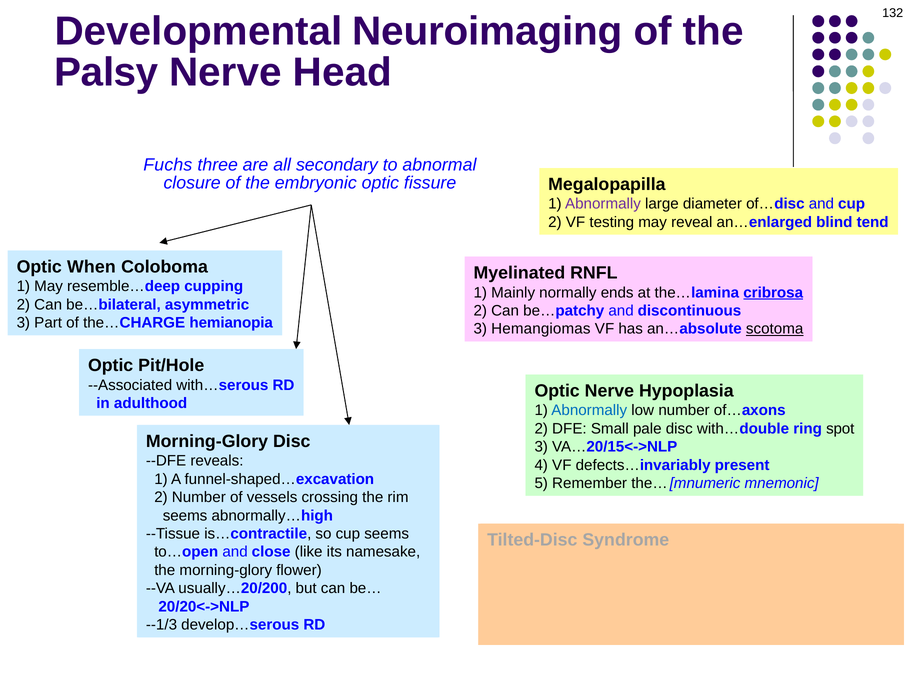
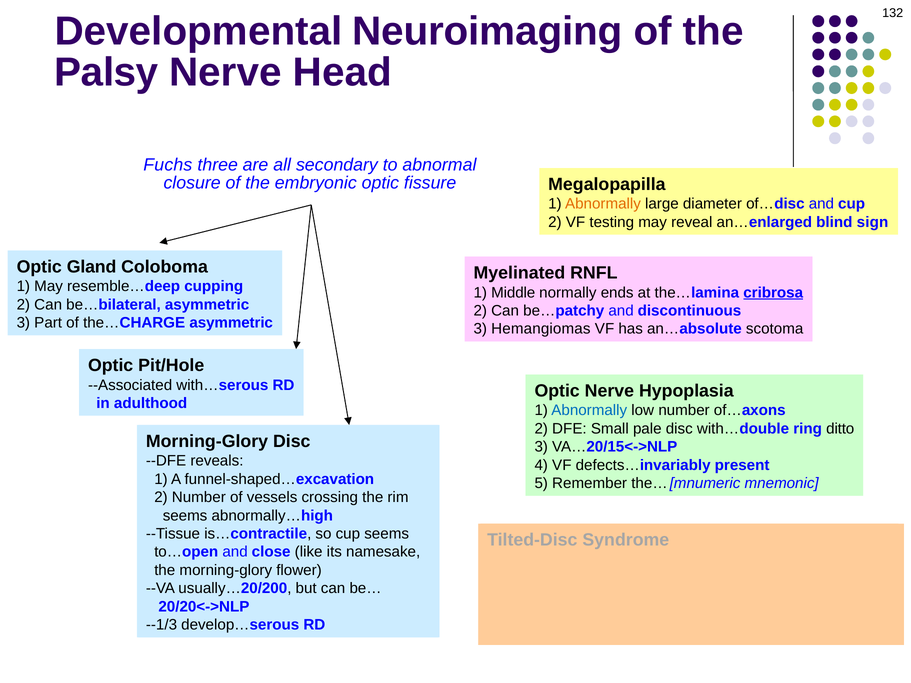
Abnormally colour: purple -> orange (603, 204)
tend: tend -> sign (873, 222)
When: When -> Gland (92, 267)
Mainly: Mainly -> Middle (513, 293)
the…CHARGE hemianopia: hemianopia -> asymmetric (231, 323)
scotoma underline: present -> none (775, 329)
spot: spot -> ditto (840, 429)
